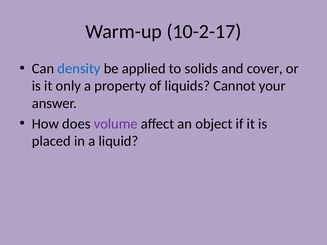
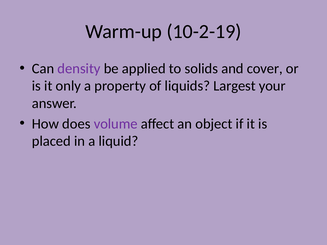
10-2-17: 10-2-17 -> 10-2-19 (204, 32)
density colour: blue -> purple (79, 69)
Cannot: Cannot -> Largest (234, 86)
